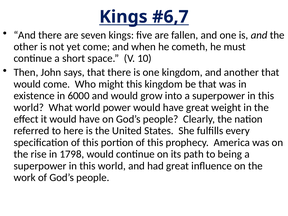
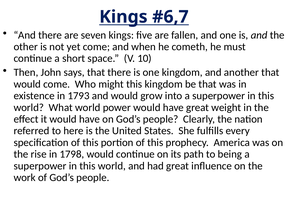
6000: 6000 -> 1793 (79, 96)
